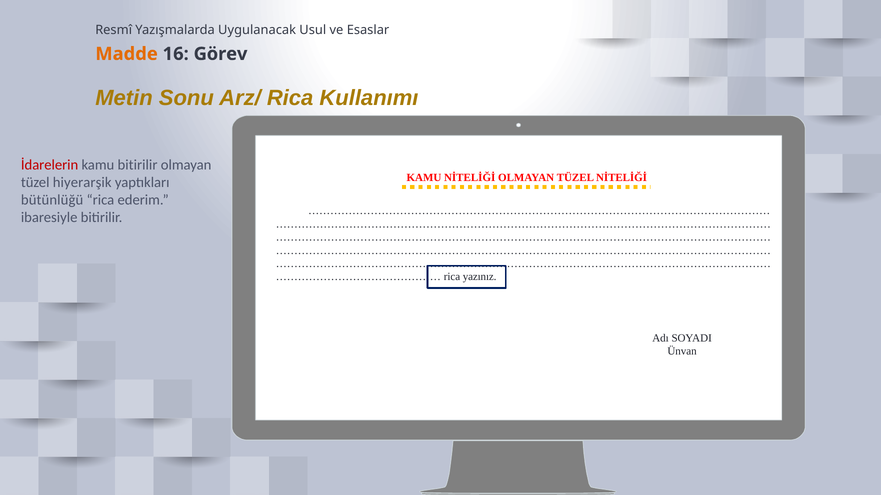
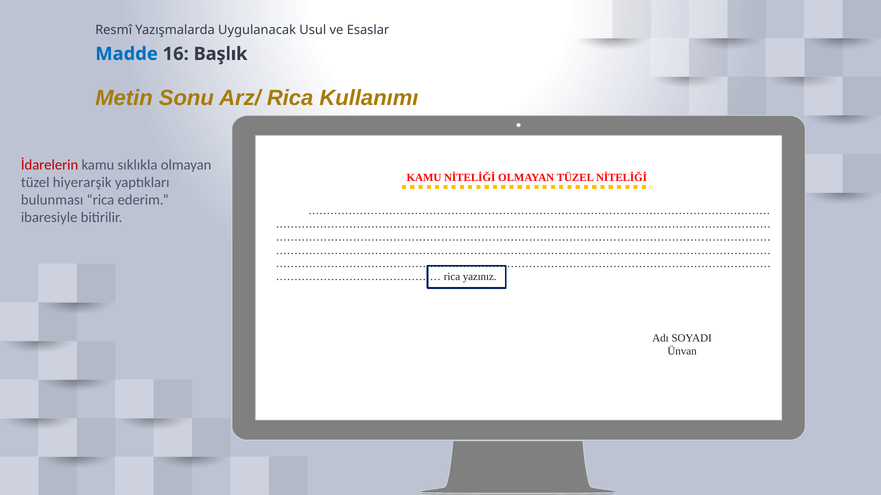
Madde colour: orange -> blue (127, 54)
Görev: Görev -> Başlık (221, 54)
kamu bitirilir: bitirilir -> sıklıkla (138, 165)
bütünlüğü: bütünlüğü -> bulunması (52, 200)
